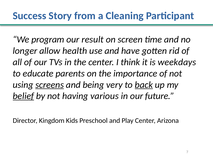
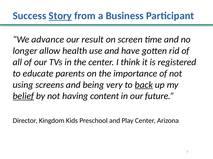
Story underline: none -> present (60, 16)
Cleaning: Cleaning -> Business (125, 16)
program: program -> advance (48, 40)
weekdays: weekdays -> registered (177, 62)
screens underline: present -> none (50, 85)
various: various -> content (105, 96)
